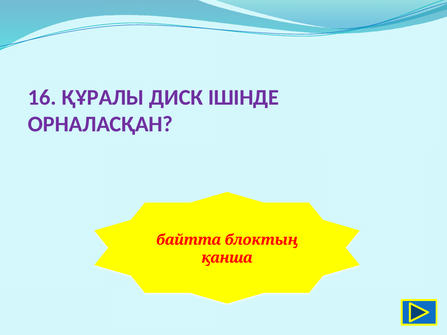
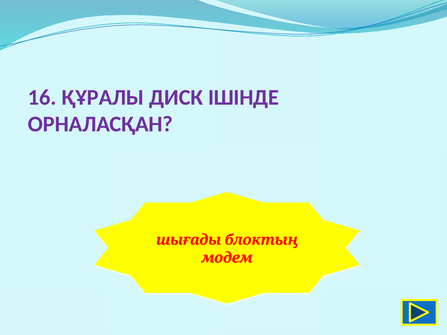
байтта: байтта -> шығады (189, 240)
қанша: қанша -> модем (227, 258)
